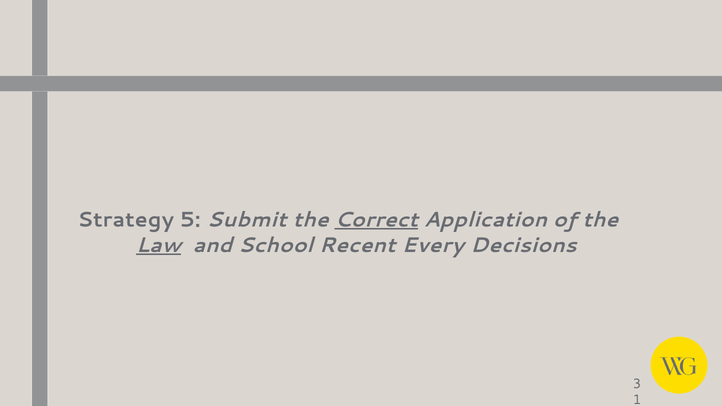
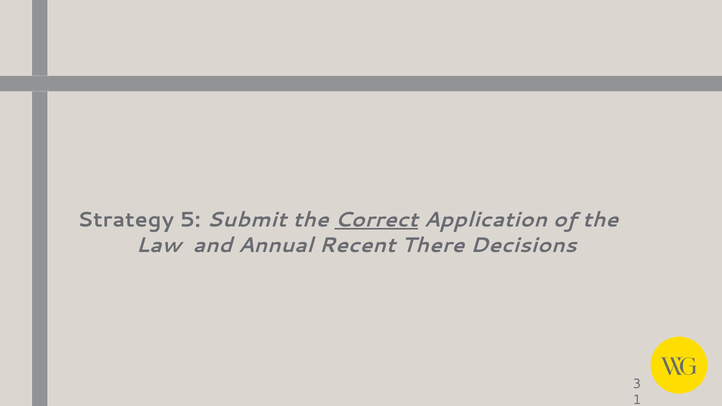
Law underline: present -> none (159, 245)
School: School -> Annual (276, 245)
Every: Every -> There (433, 245)
